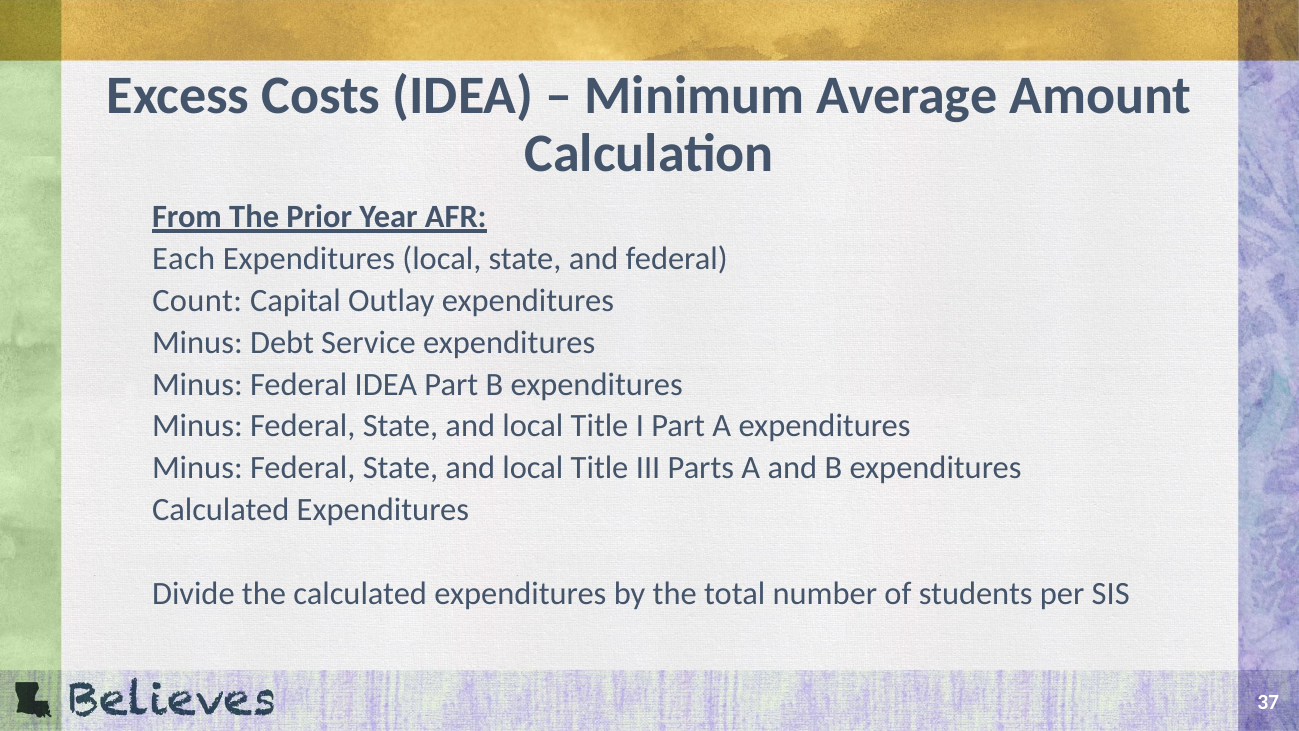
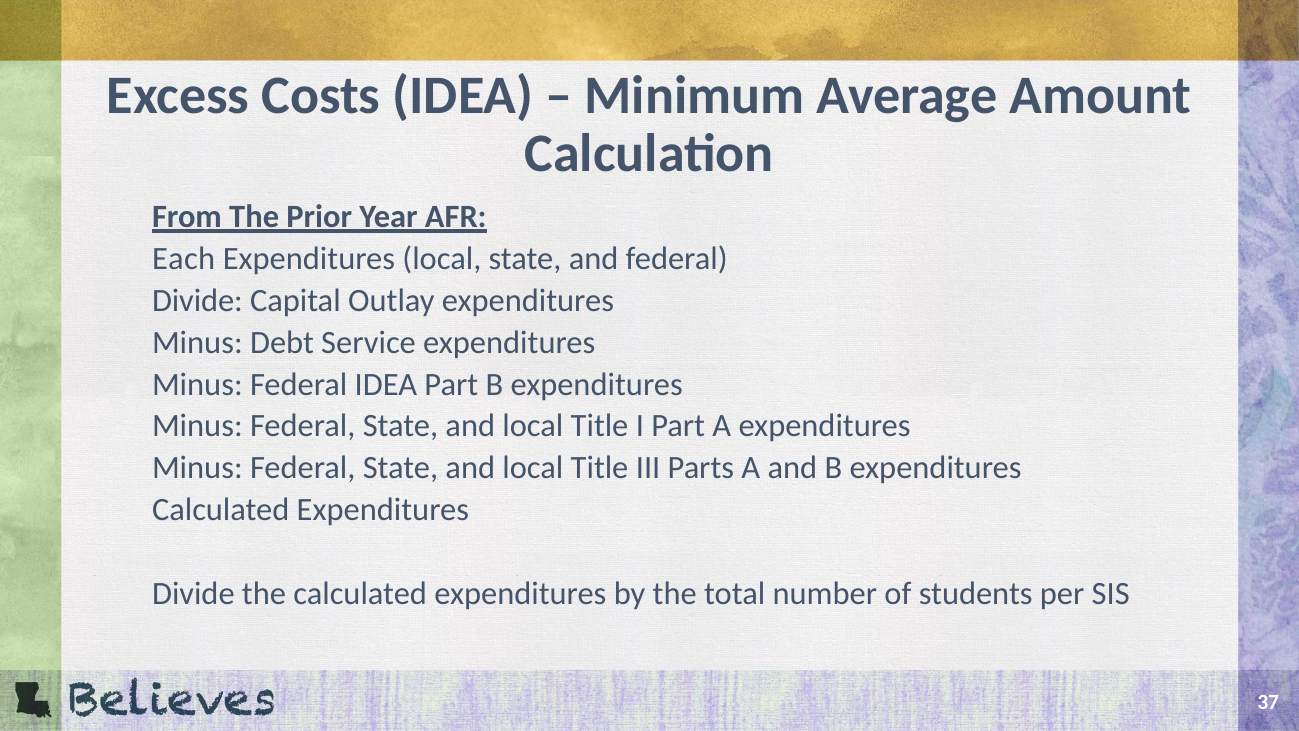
Count: Count -> Divide (197, 301)
